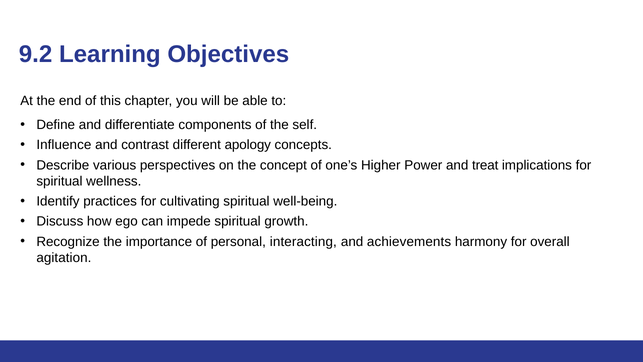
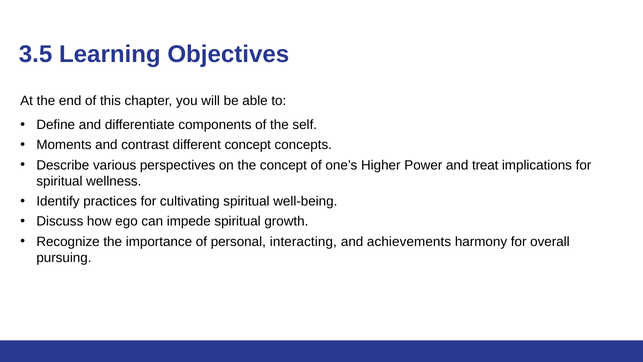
9.2: 9.2 -> 3.5 (36, 54)
Influence: Influence -> Moments (64, 145)
different apology: apology -> concept (248, 145)
agitation: agitation -> pursuing (64, 258)
